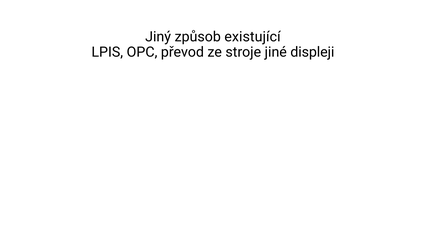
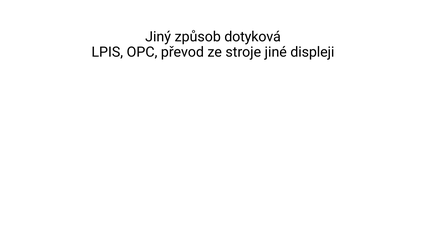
existující: existující -> dotyková (253, 37)
